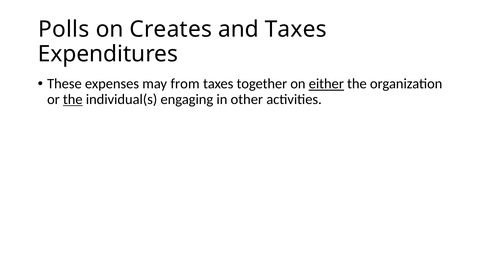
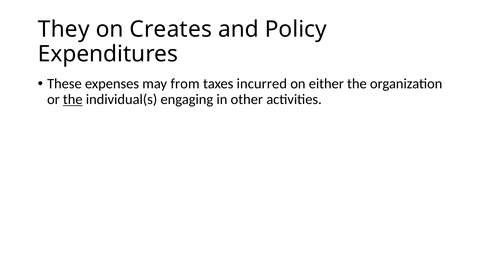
Polls: Polls -> They (64, 29)
and Taxes: Taxes -> Policy (296, 29)
together: together -> incurred (262, 84)
either underline: present -> none (326, 84)
